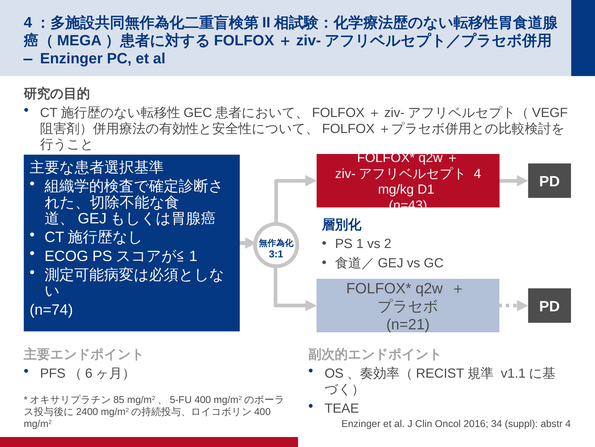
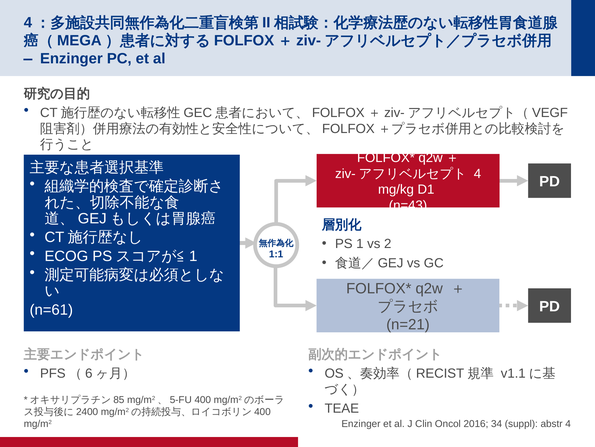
3:1: 3:1 -> 1:1 (276, 254)
n=74: n=74 -> n=61 (51, 309)
